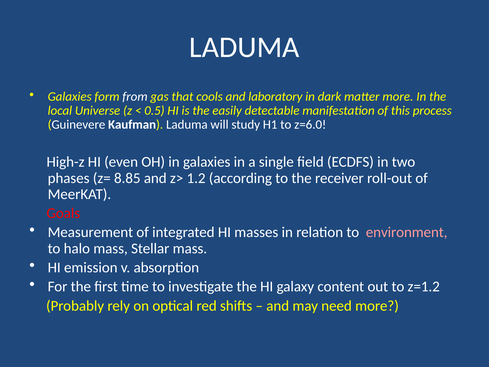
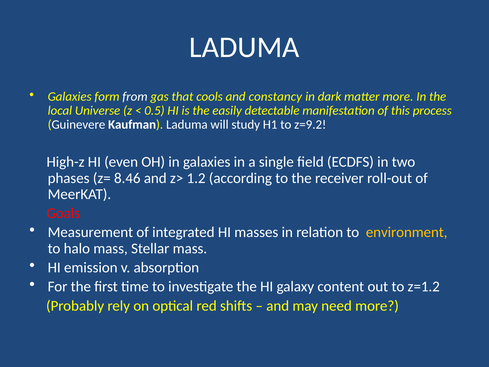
laboratory: laboratory -> constancy (275, 97)
z=6.0: z=6.0 -> z=9.2 (310, 125)
8.85: 8.85 -> 8.46 (127, 178)
environment colour: pink -> yellow (407, 232)
